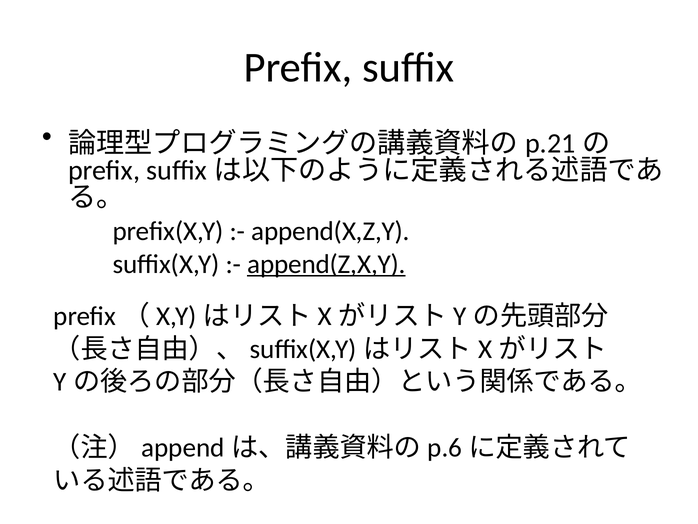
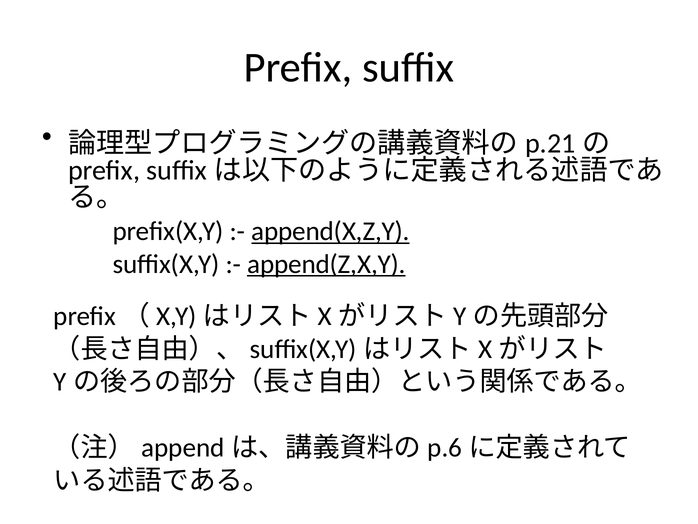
append(X,Z,Y underline: none -> present (331, 231)
